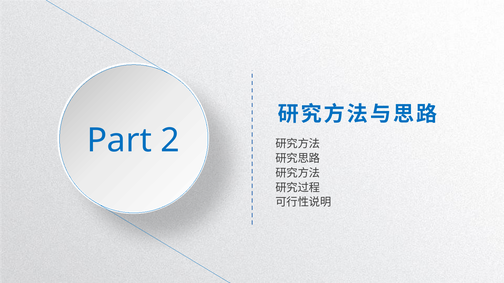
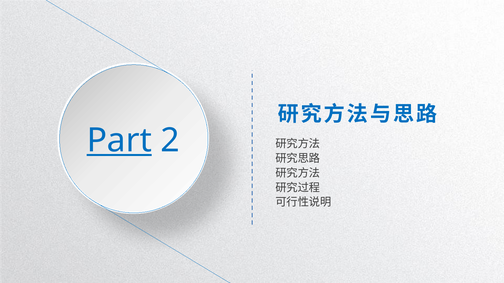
Part underline: none -> present (119, 141)
